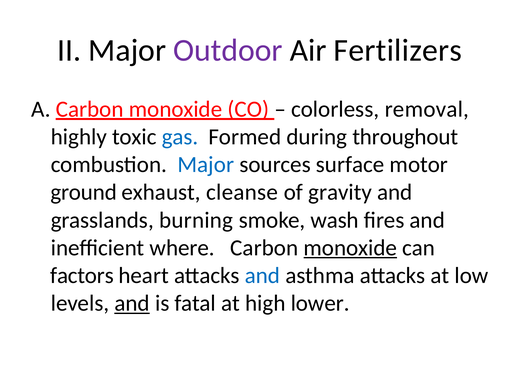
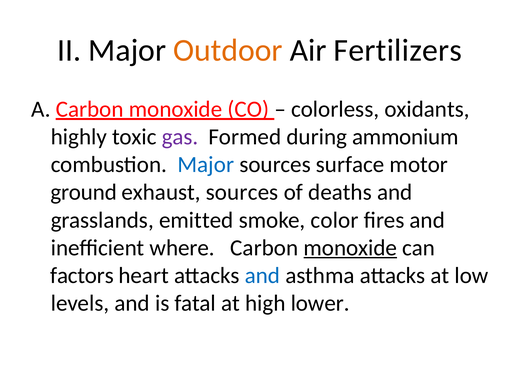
Outdoor colour: purple -> orange (228, 50)
removal: removal -> oxidants (427, 109)
gas colour: blue -> purple (180, 137)
throughout: throughout -> ammonium (405, 137)
exhaust cleanse: cleanse -> sources (242, 192)
gravity: gravity -> deaths (340, 192)
burning: burning -> emitted (196, 220)
wash: wash -> color (335, 220)
and underline: present -> none (132, 303)
